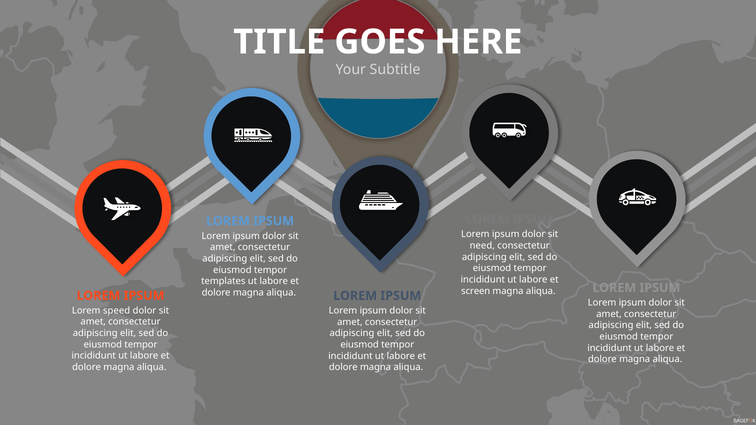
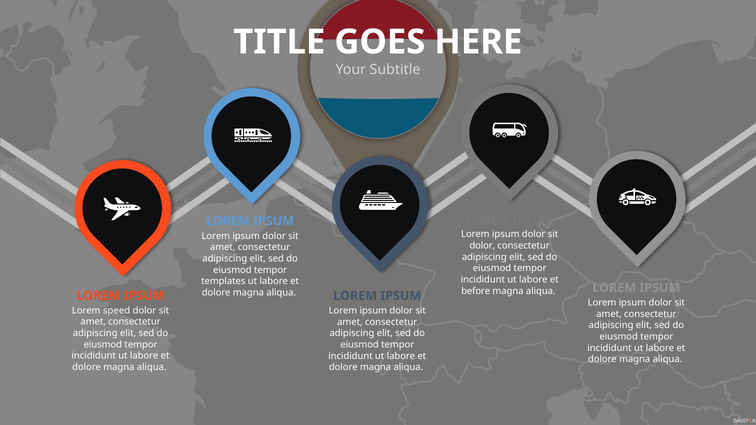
need: need -> dolor (482, 246)
screen: screen -> before (476, 291)
